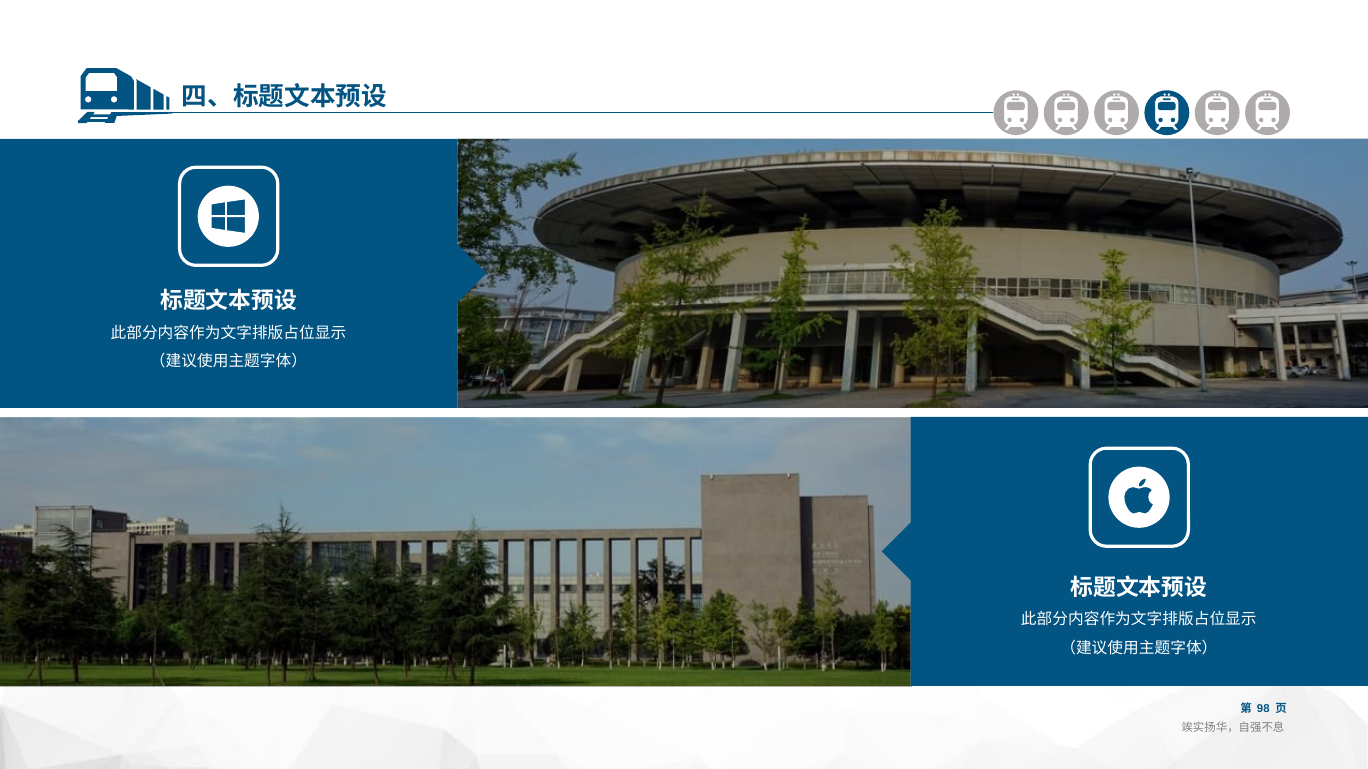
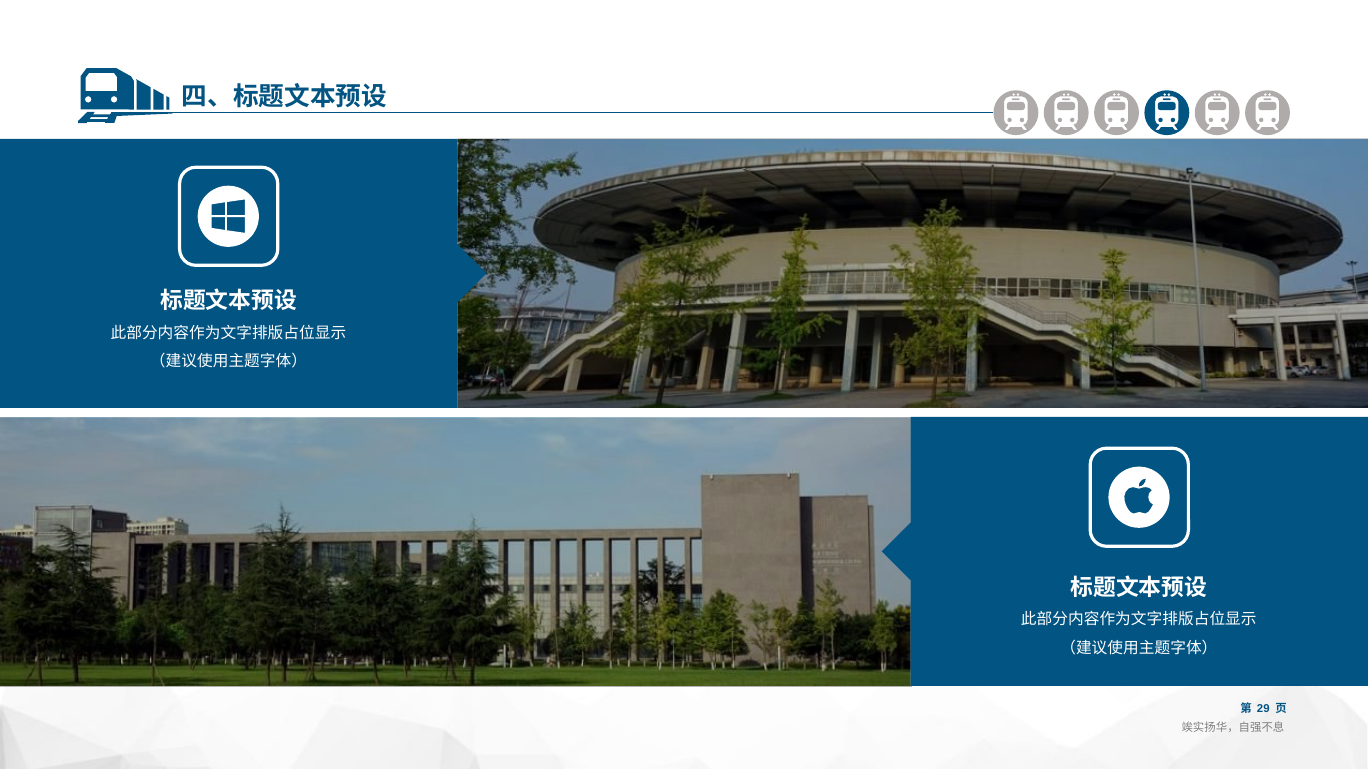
98: 98 -> 29 (1263, 709)
